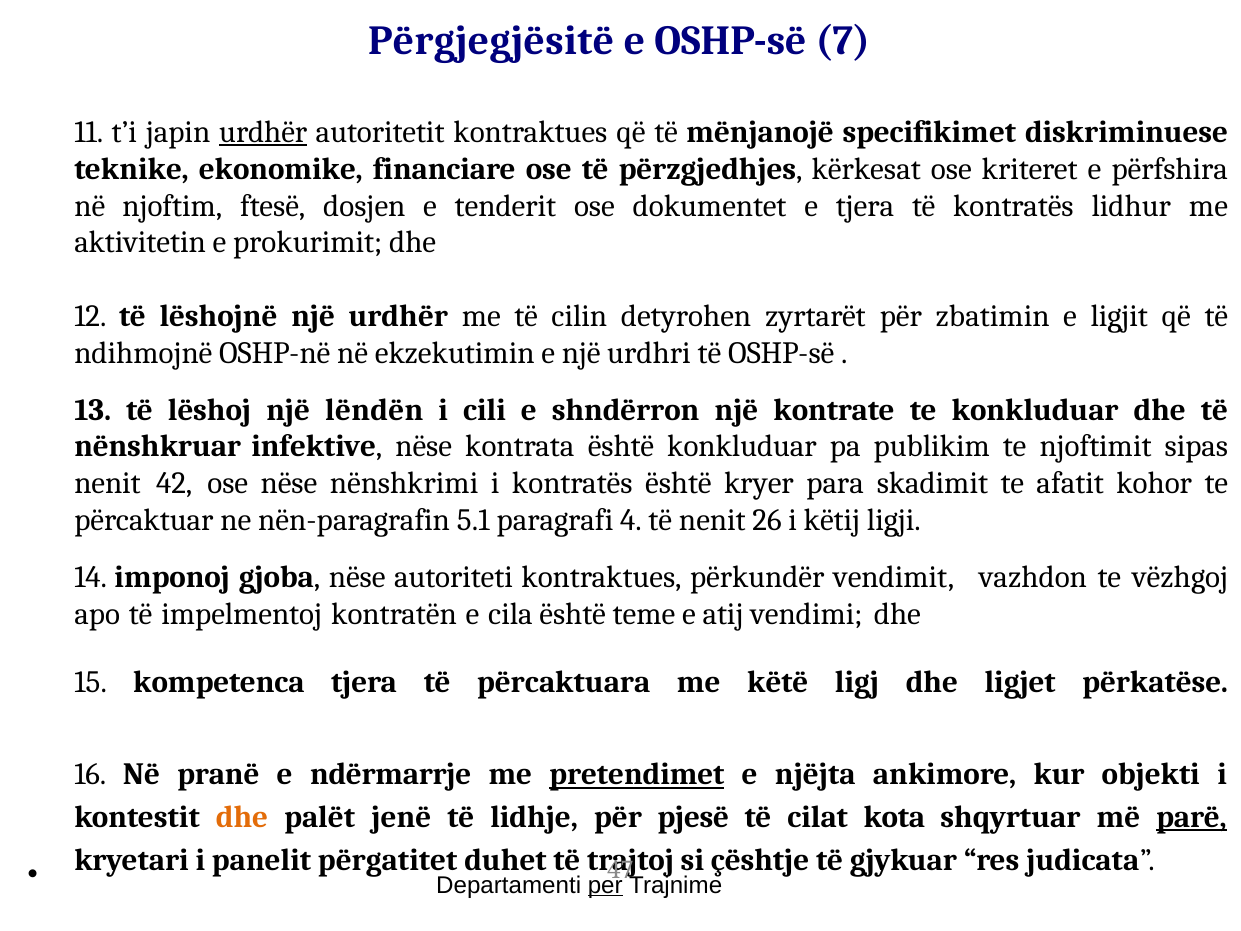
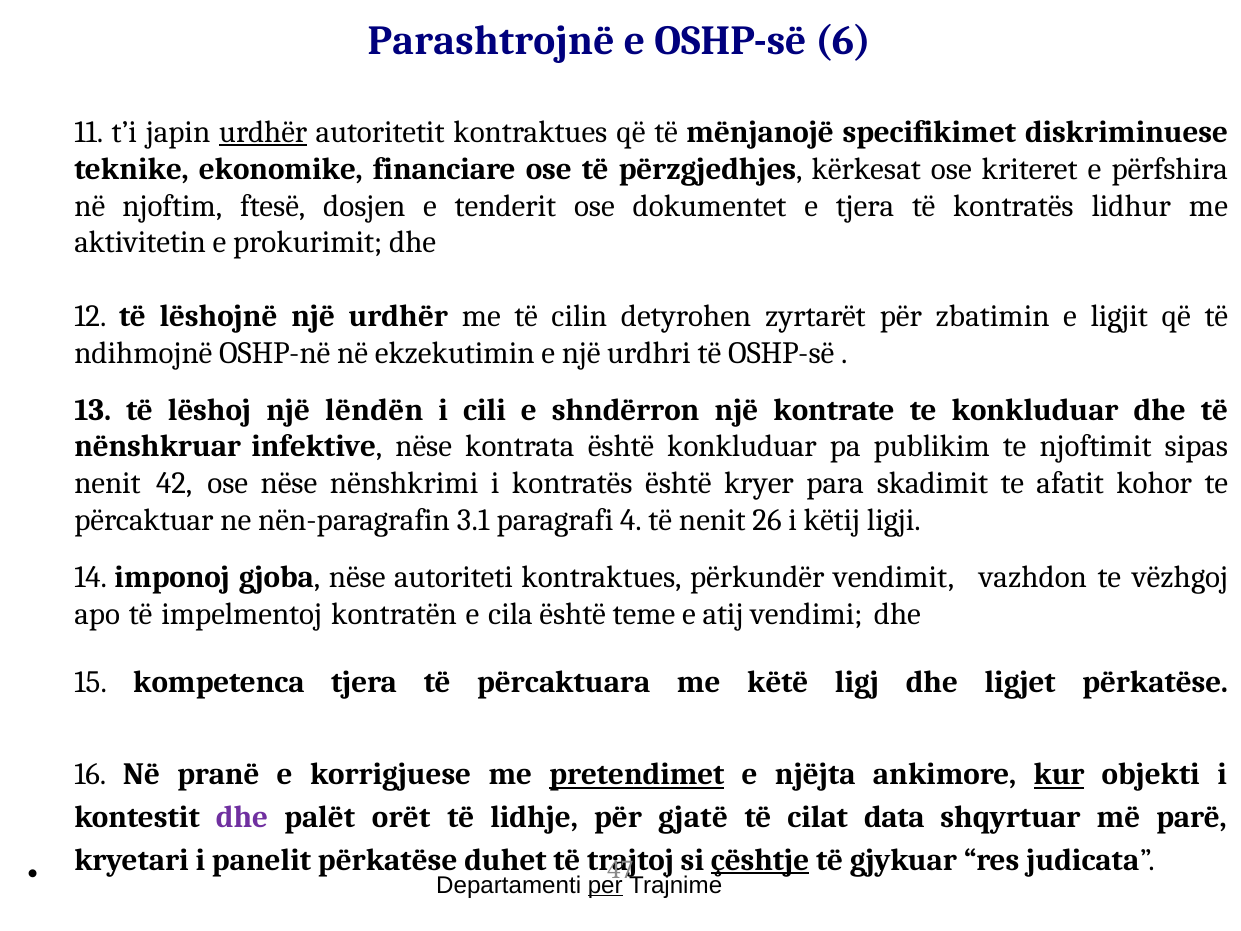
Përgjegjësitë: Përgjegjësitë -> Parashtrojnë (491, 41)
7: 7 -> 6 (843, 41)
5.1: 5.1 -> 3.1 (473, 520)
ndërmarrje: ndërmarrje -> korrigjuese (391, 774)
kur underline: none -> present (1059, 774)
dhe colour: orange -> purple (242, 817)
jenë: jenë -> orët (401, 817)
pjesë: pjesë -> gjatë (693, 817)
kota: kota -> data (894, 817)
parë underline: present -> none (1192, 817)
panelit përgatitet: përgatitet -> përkatëse (388, 860)
çështje underline: none -> present (760, 860)
